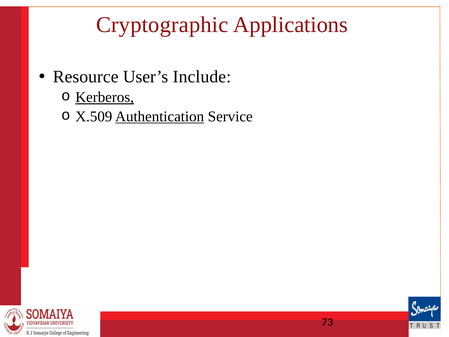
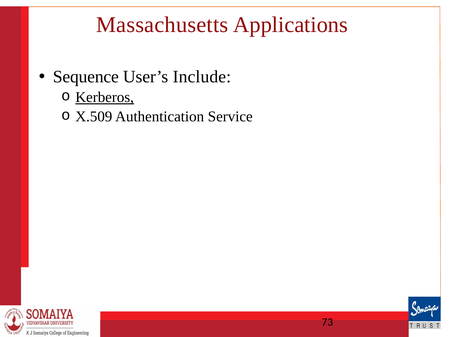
Cryptographic: Cryptographic -> Massachusetts (162, 25)
Resource: Resource -> Sequence (86, 77)
Authentication underline: present -> none (160, 117)
